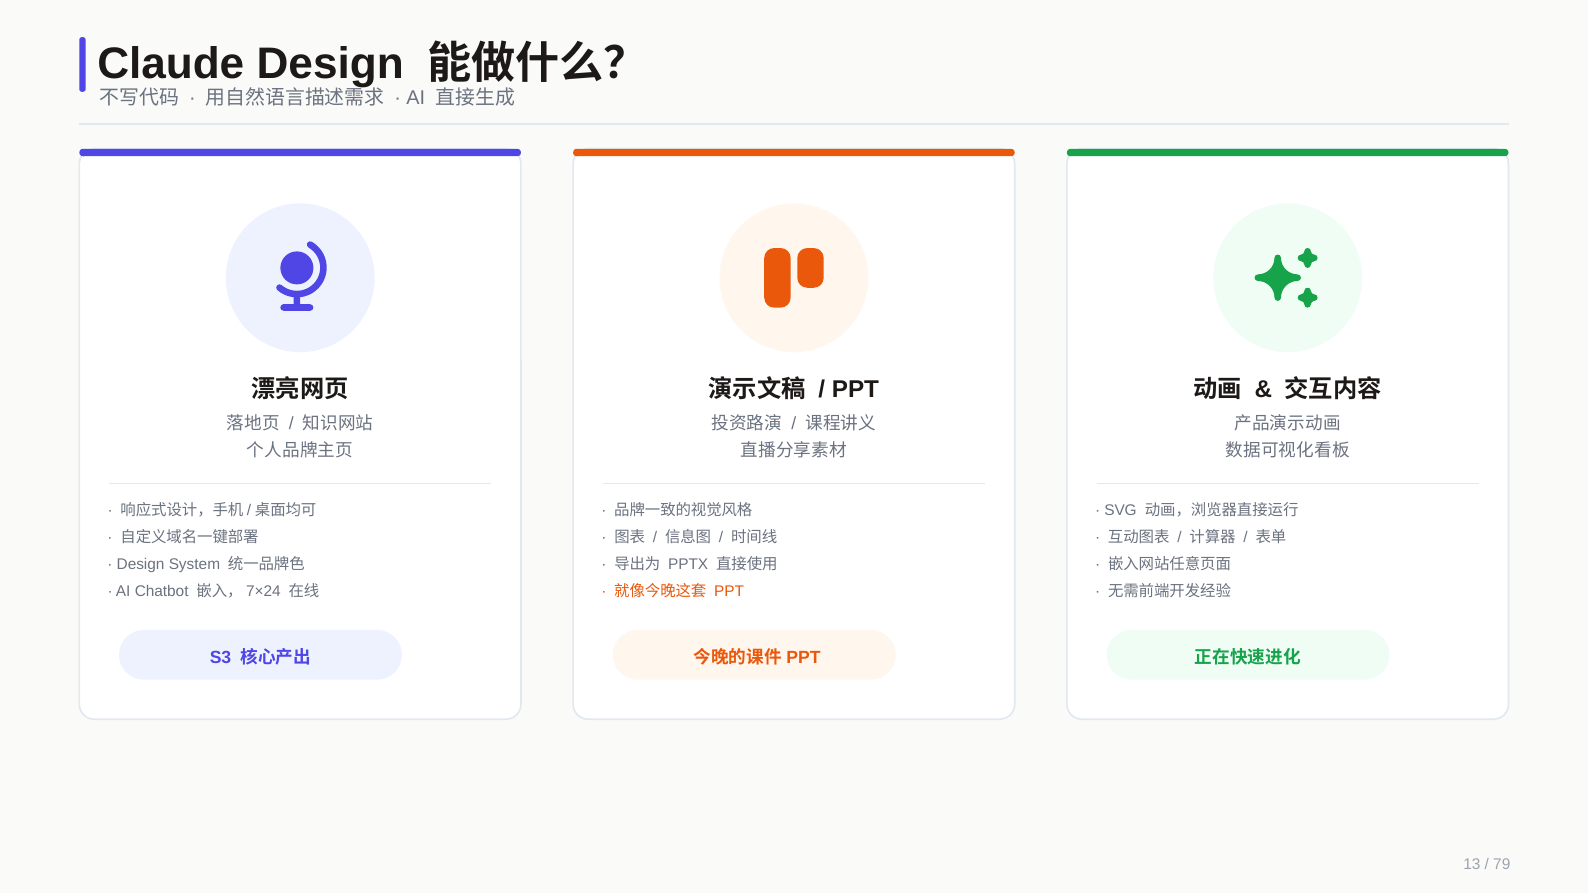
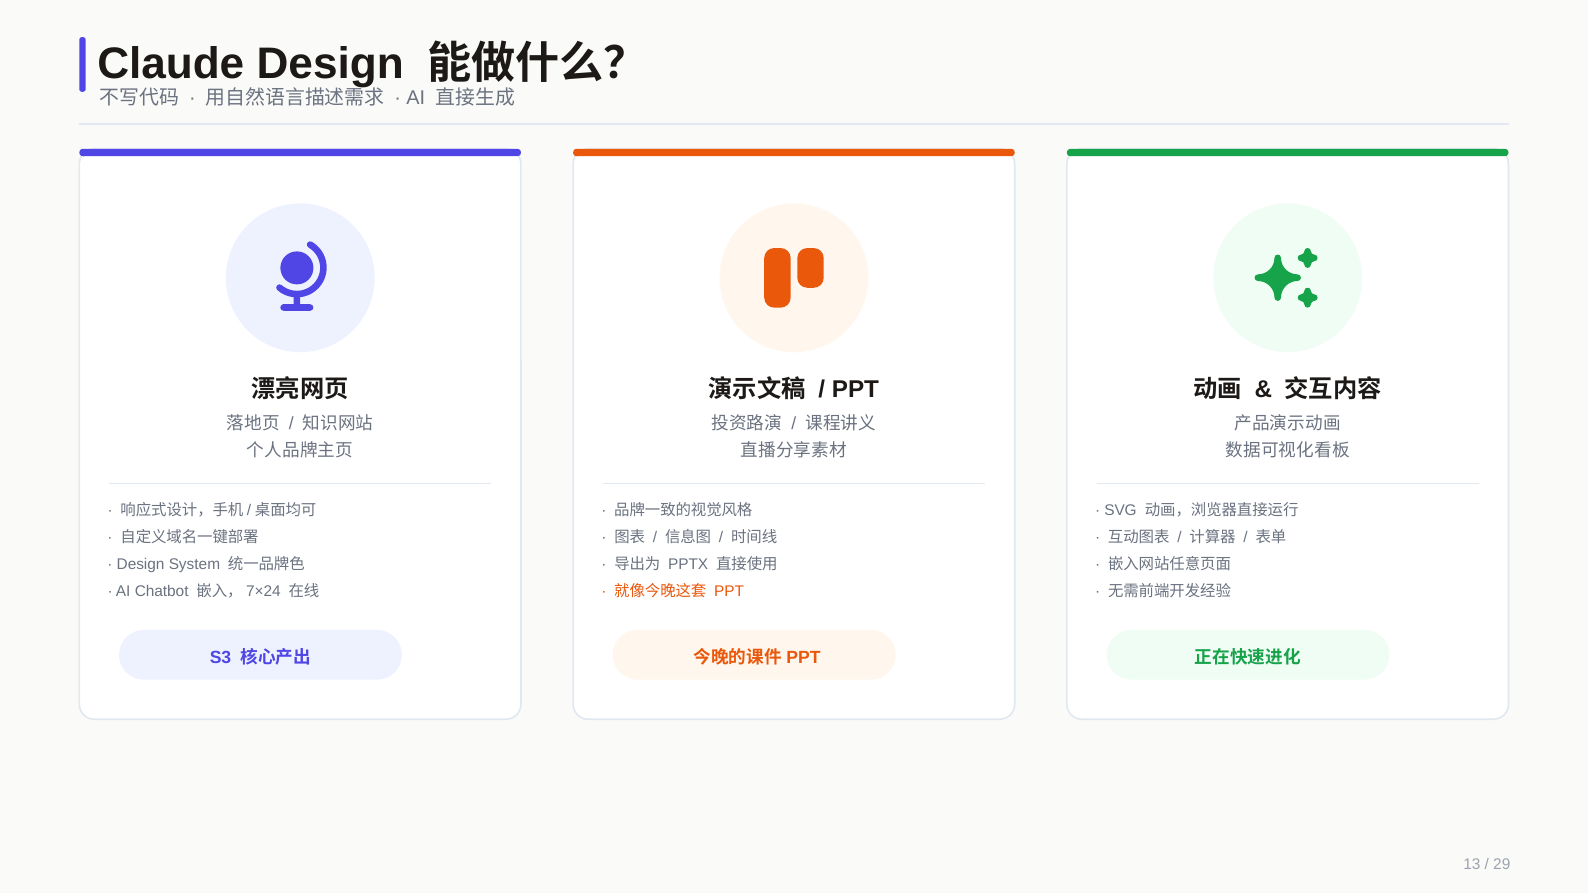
79: 79 -> 29 (1502, 865)
